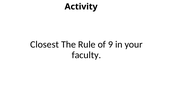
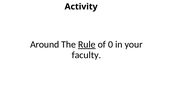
Closest: Closest -> Around (45, 45)
Rule underline: none -> present (87, 45)
9: 9 -> 0 (110, 45)
